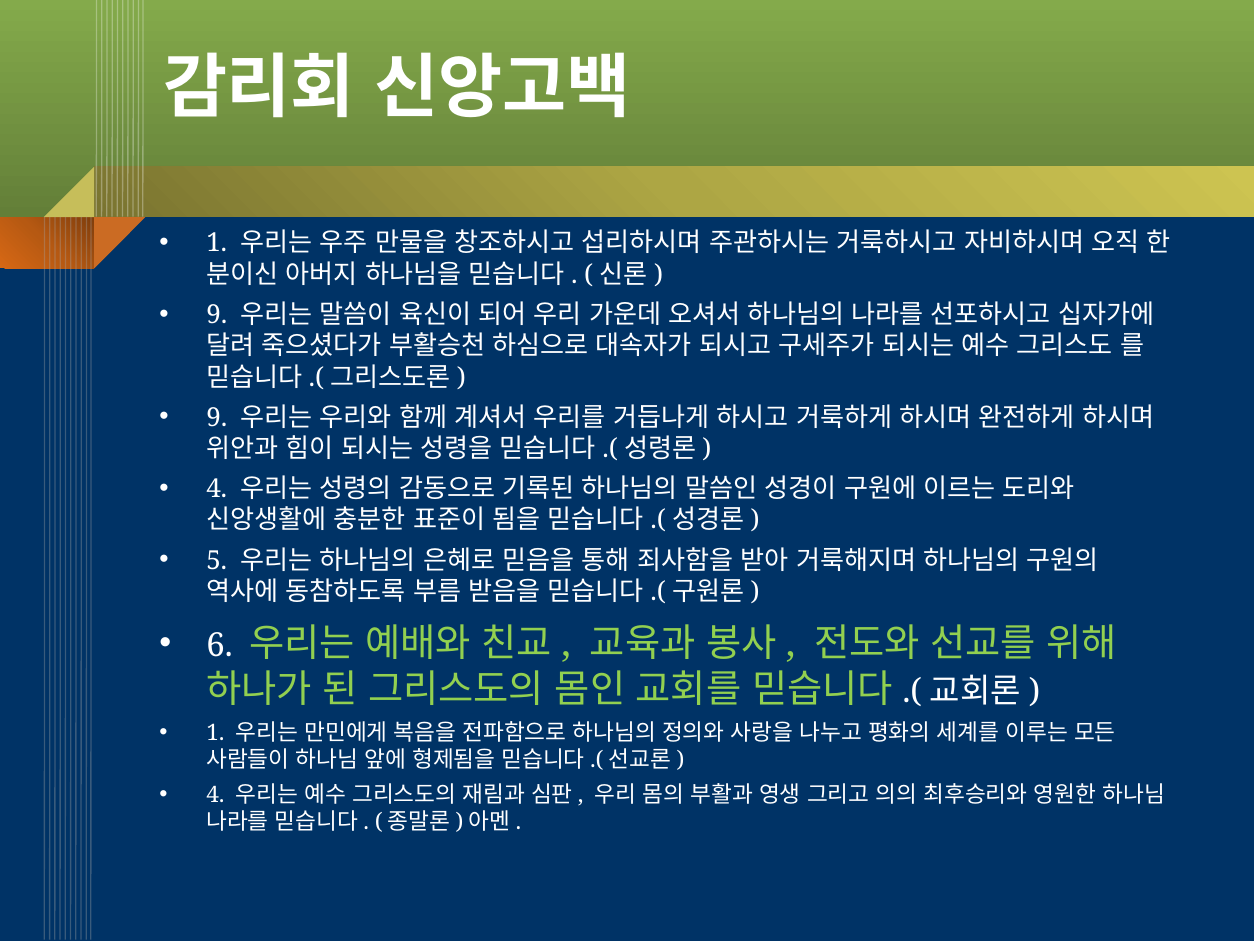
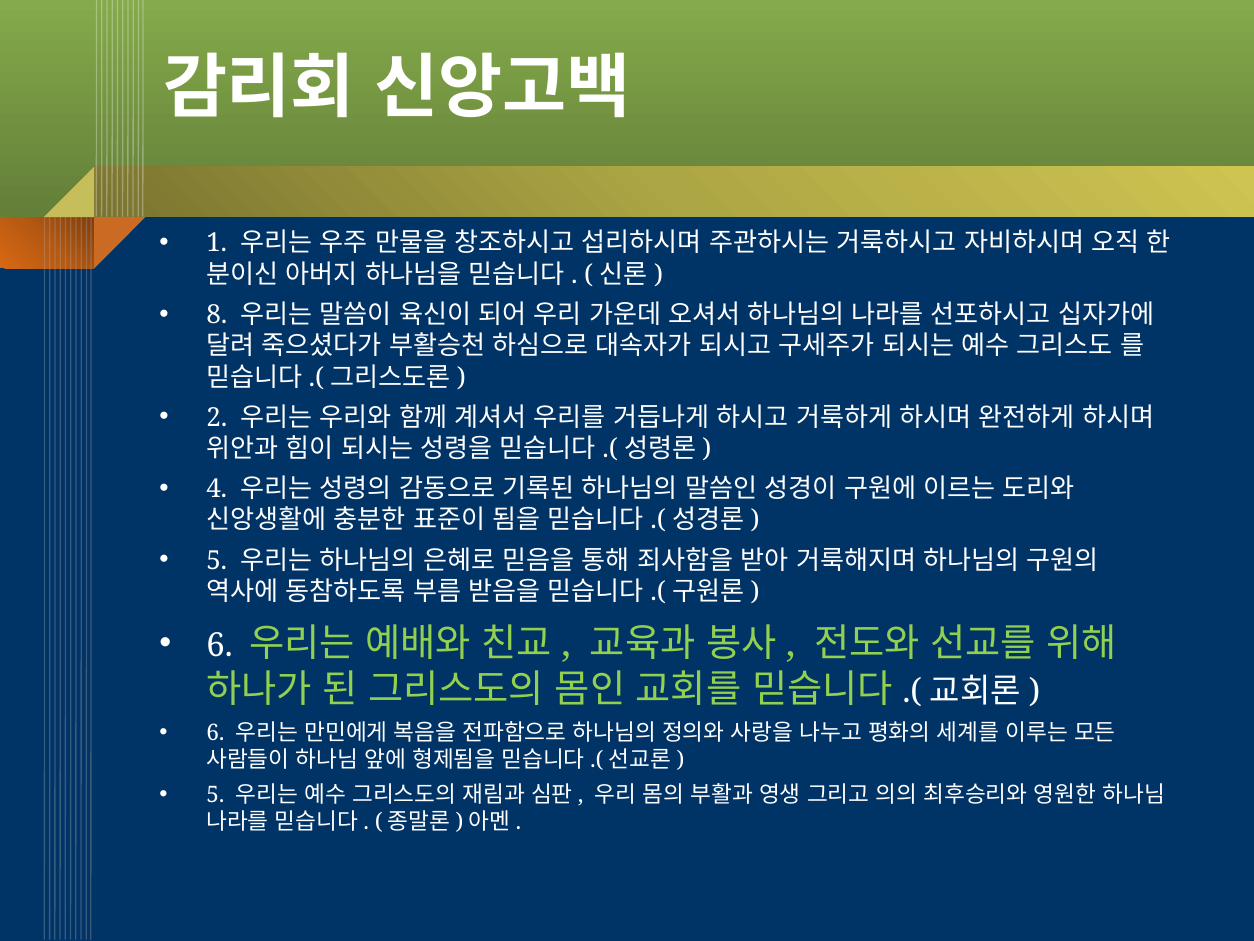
9: 9 -> 8 (217, 315)
9: 9 -> 2 (217, 417)
1: 1 -> 6 (215, 733)
4: 4 -> 5 (215, 795)
